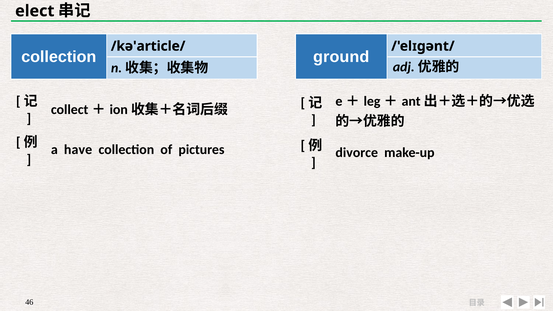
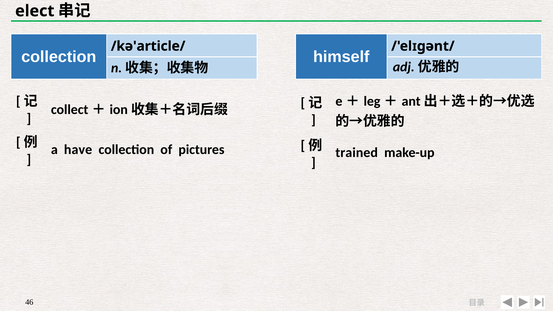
ground: ground -> himself (341, 57)
divorce: divorce -> trained (357, 153)
